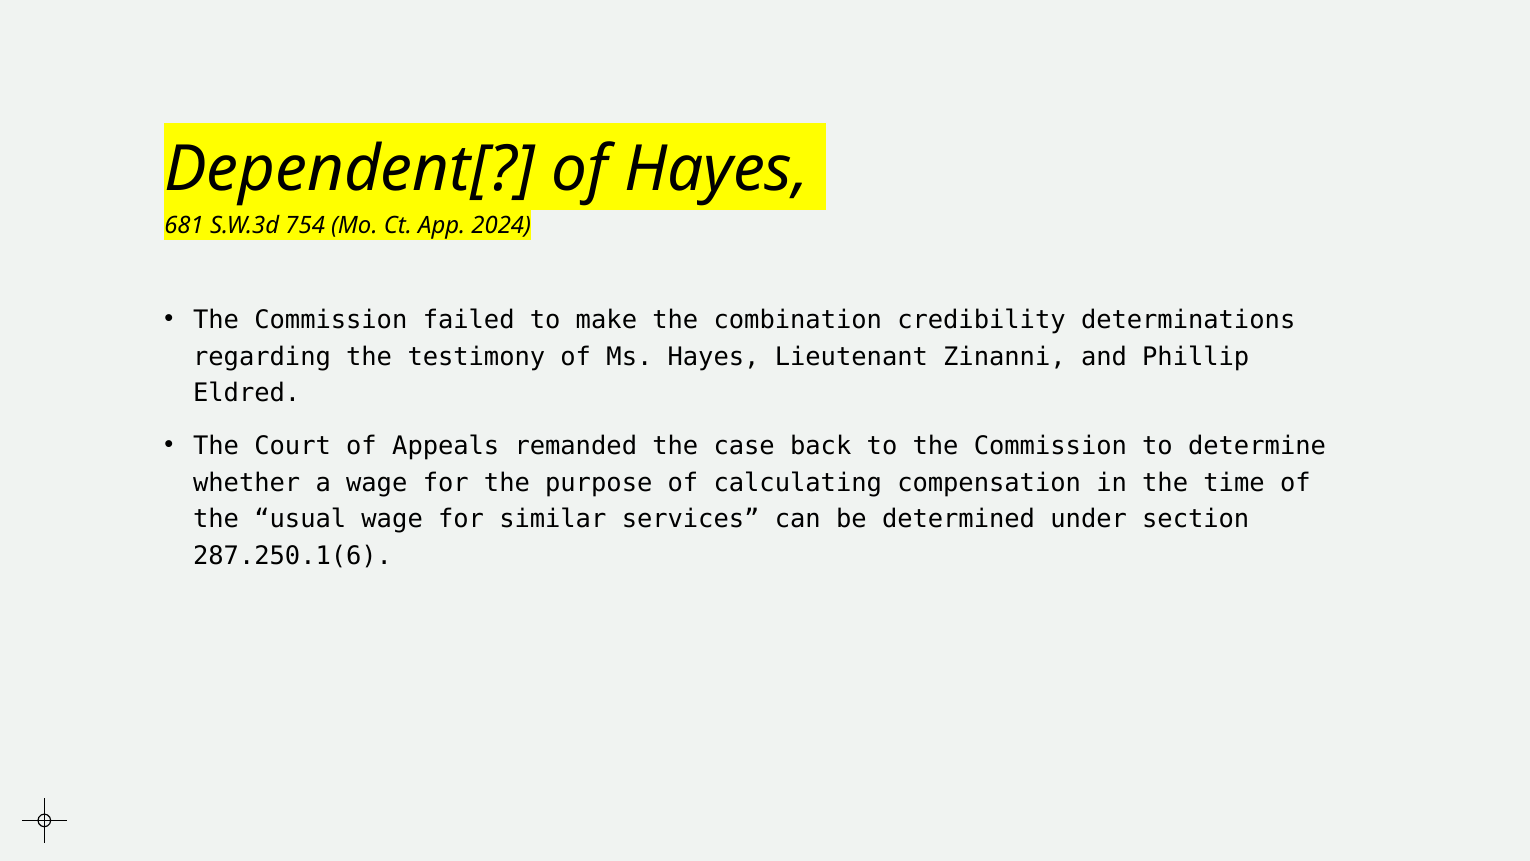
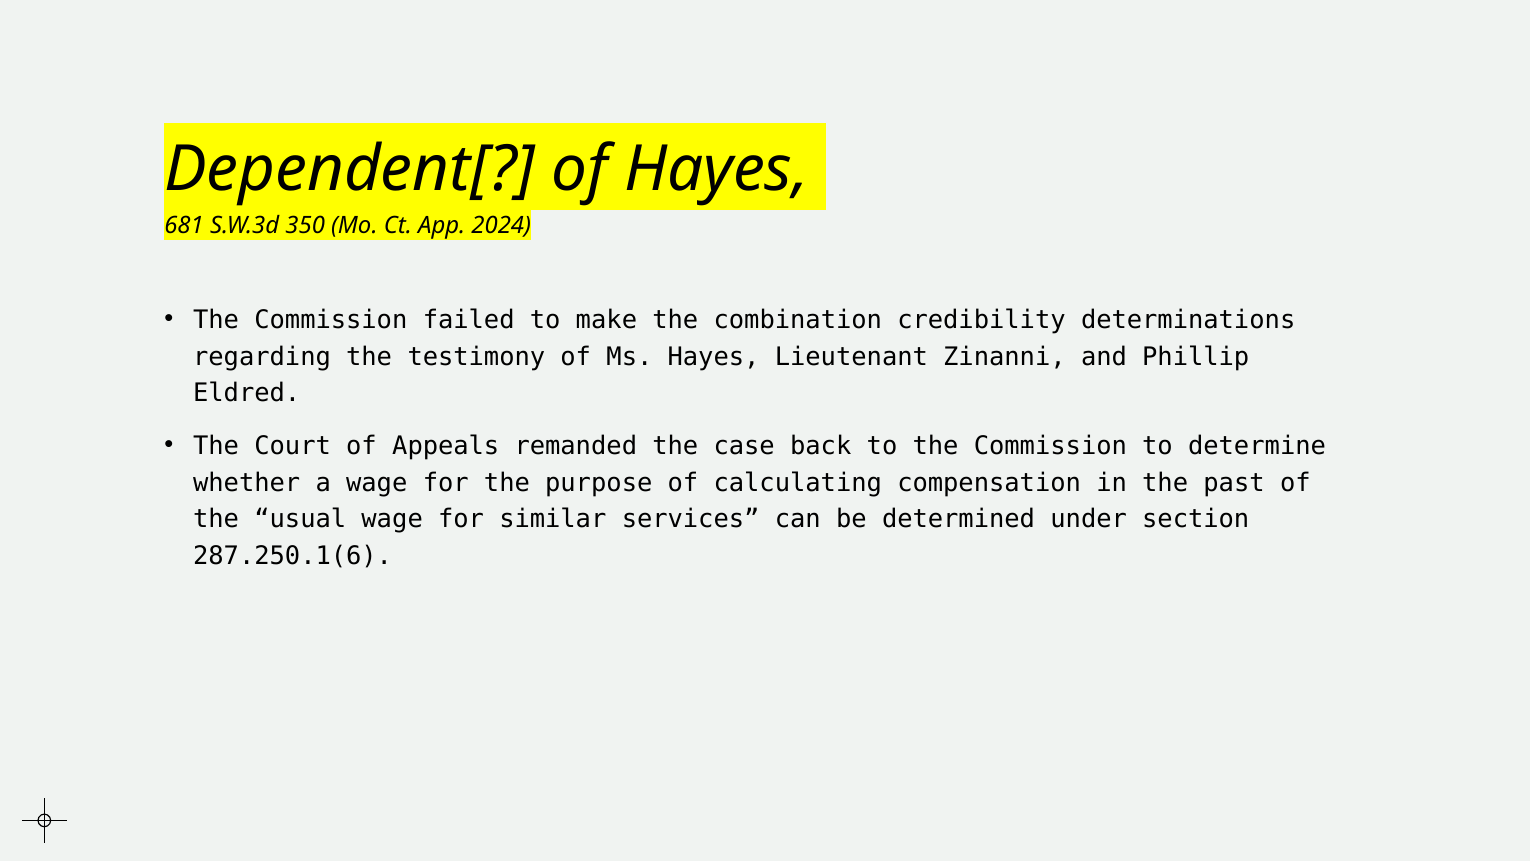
754: 754 -> 350 (305, 225)
time: time -> past (1234, 482)
